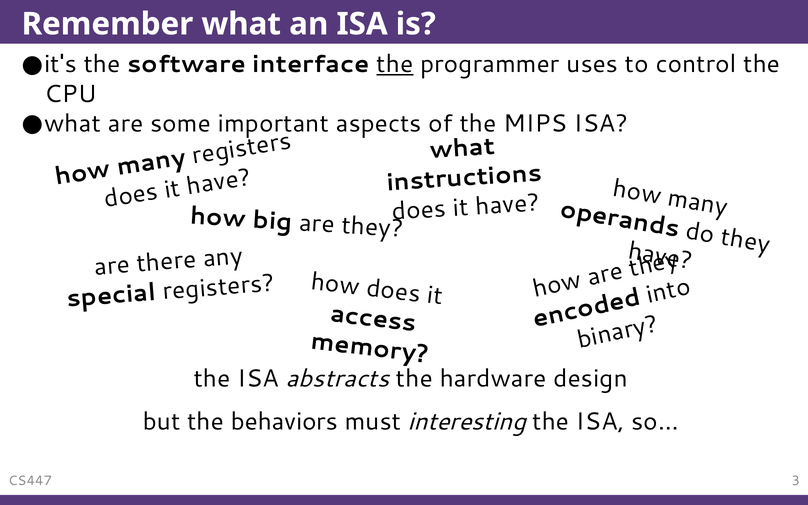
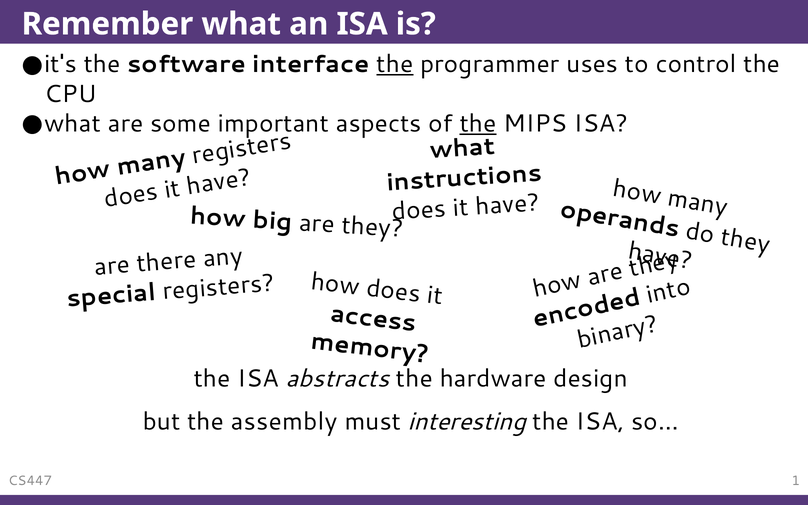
the underline: none -> present (478, 124)
behaviors: behaviors -> assembly (284, 422)
3: 3 -> 1 (796, 481)
